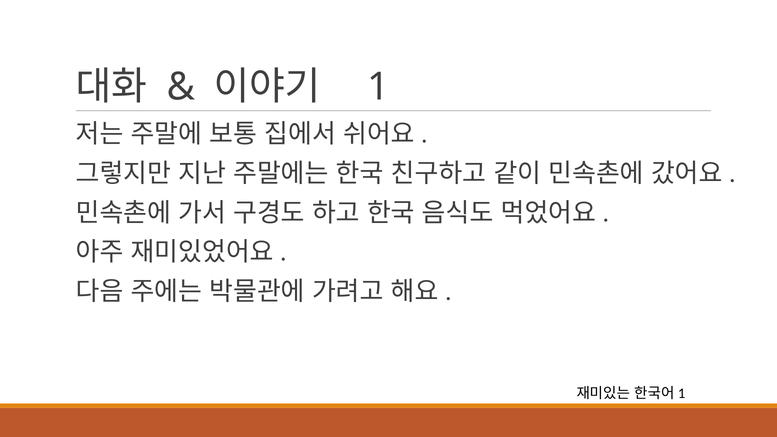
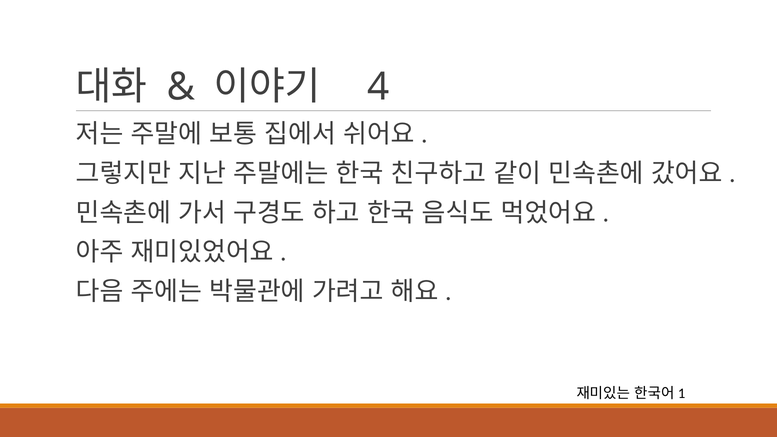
1: 1 -> 4 (378, 87)
